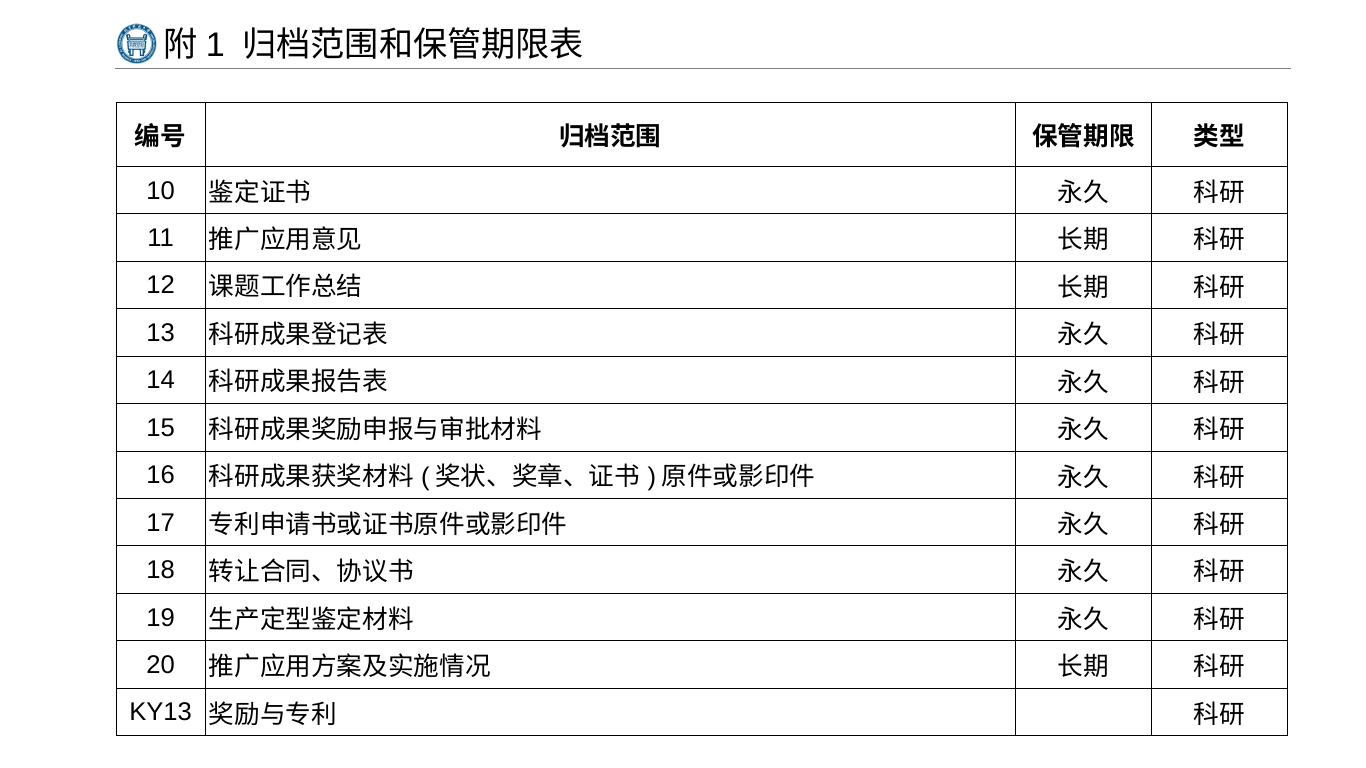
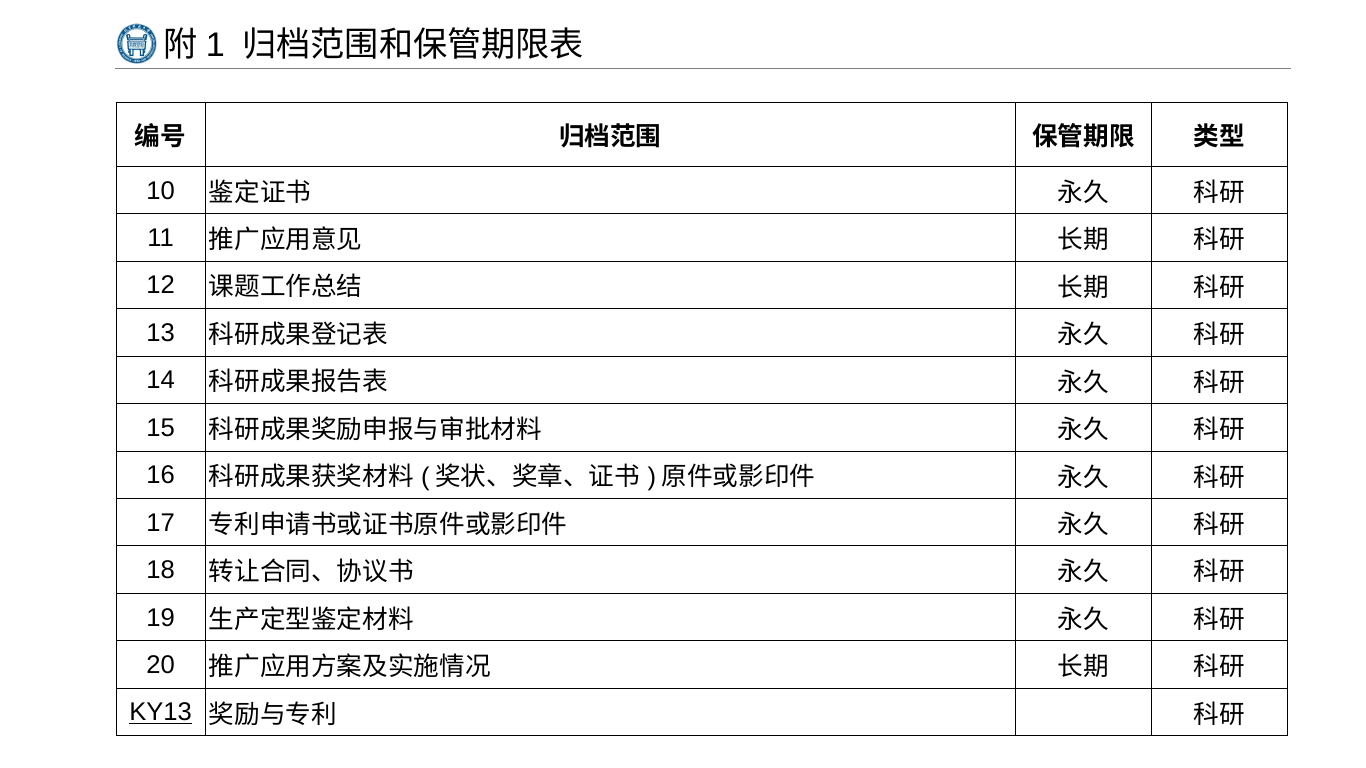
KY13 underline: none -> present (161, 713)
